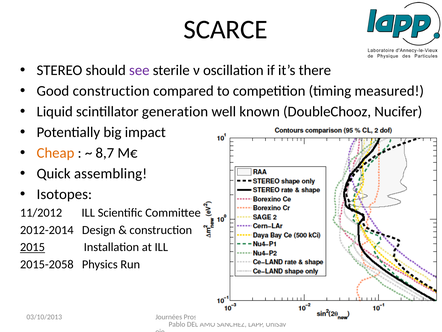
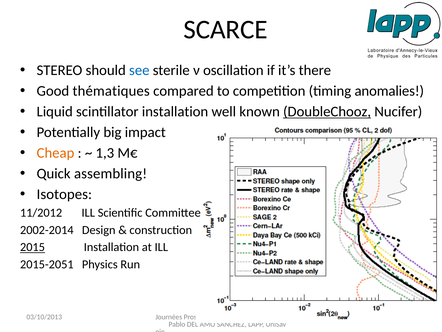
see colour: purple -> blue (139, 70)
Good construction: construction -> thématiques (111, 91)
measured: measured -> anomalies (389, 91)
scintillator generation: generation -> installation (175, 112)
DoubleChooz underline: none -> present (327, 112)
8,7: 8,7 -> 1,3 (105, 153)
2012-2014: 2012-2014 -> 2002-2014 (47, 230)
2015-2058: 2015-2058 -> 2015-2051 (47, 264)
